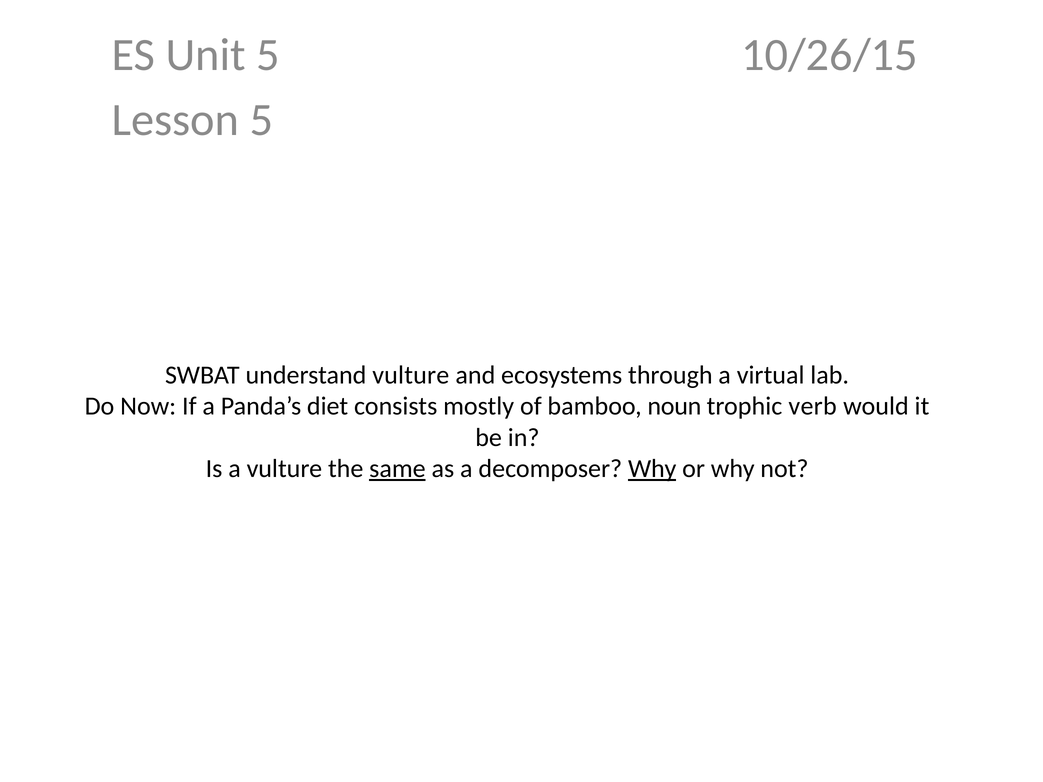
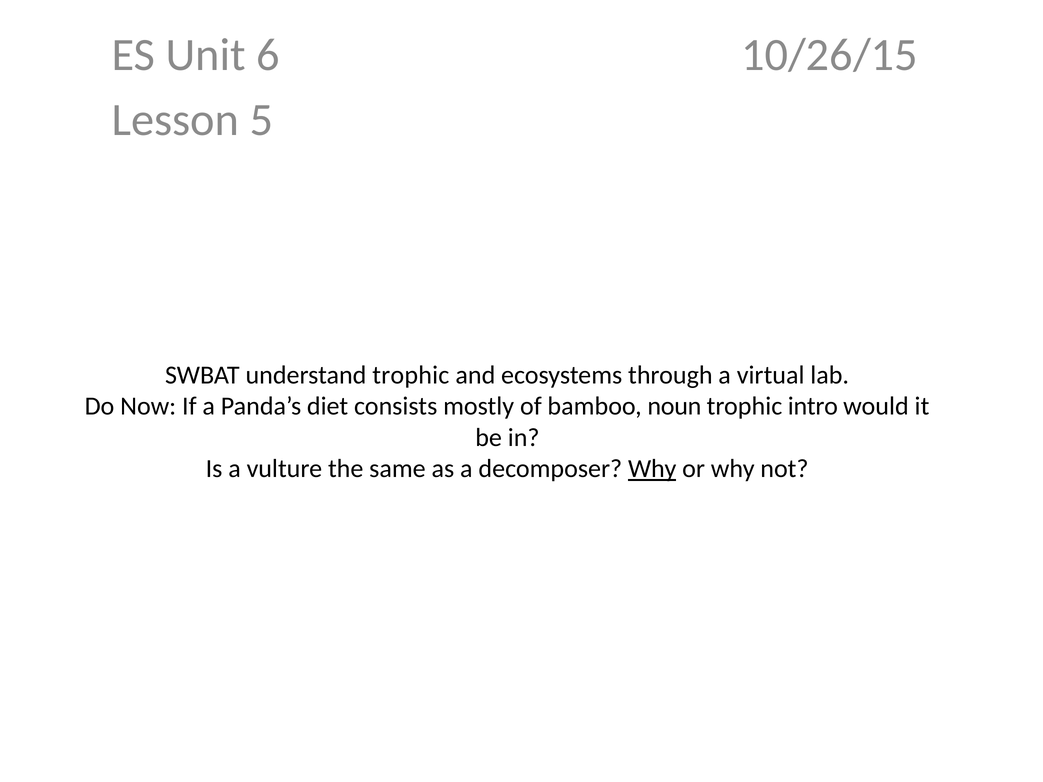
Unit 5: 5 -> 6 (268, 55)
understand vulture: vulture -> trophic (411, 375)
verb: verb -> intro (813, 406)
same underline: present -> none (397, 469)
